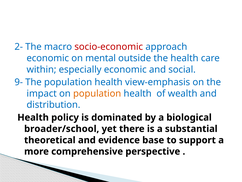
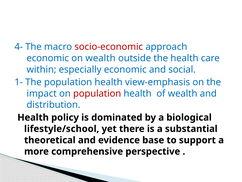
2-: 2- -> 4- (19, 47)
on mental: mental -> wealth (100, 58)
9-: 9- -> 1- (19, 82)
population colour: orange -> red (97, 93)
broader/school: broader/school -> lifestyle/school (62, 128)
